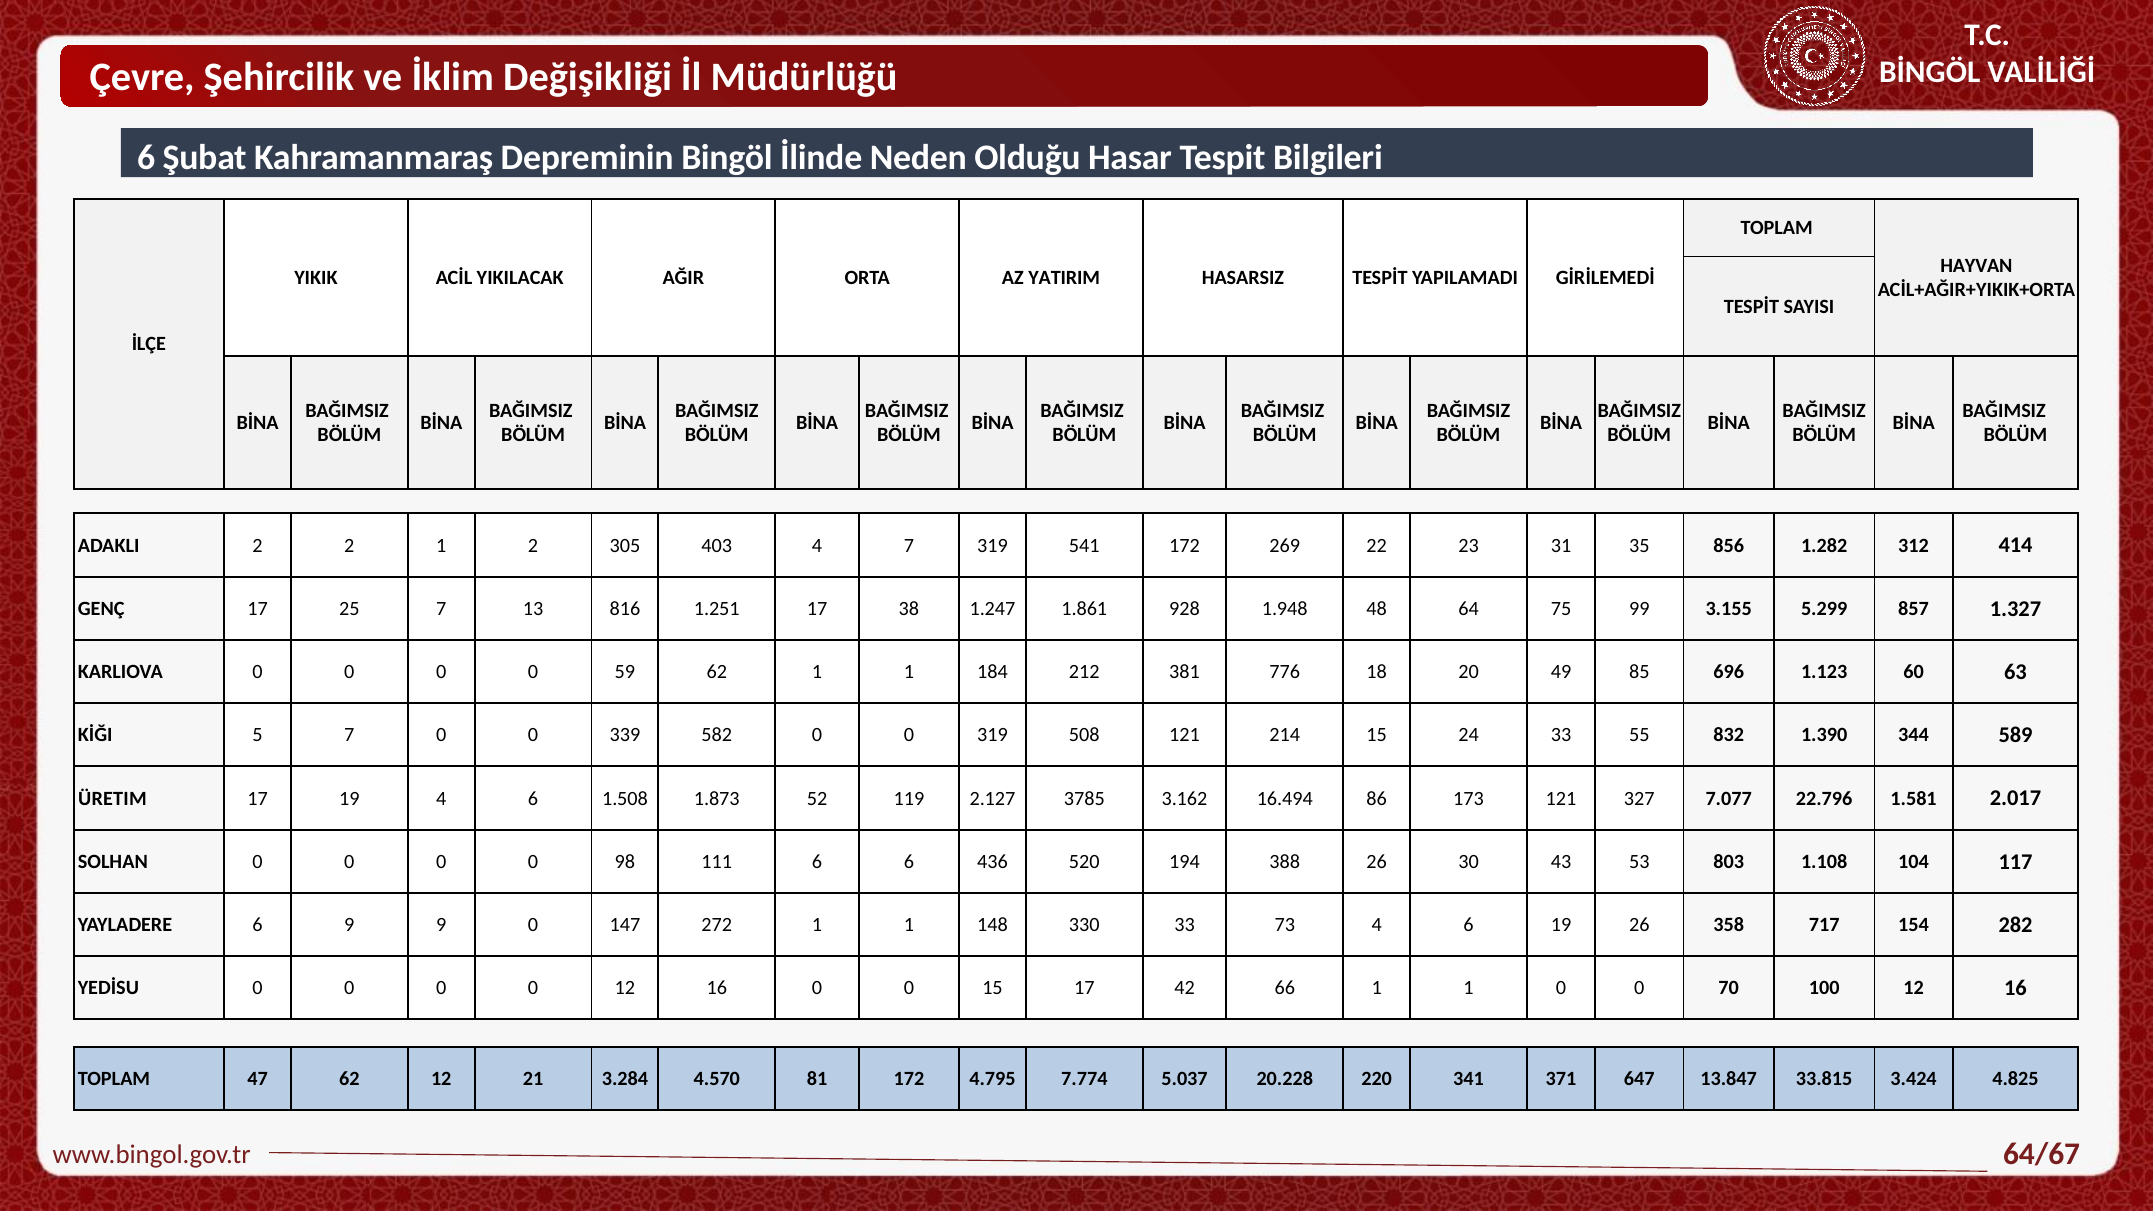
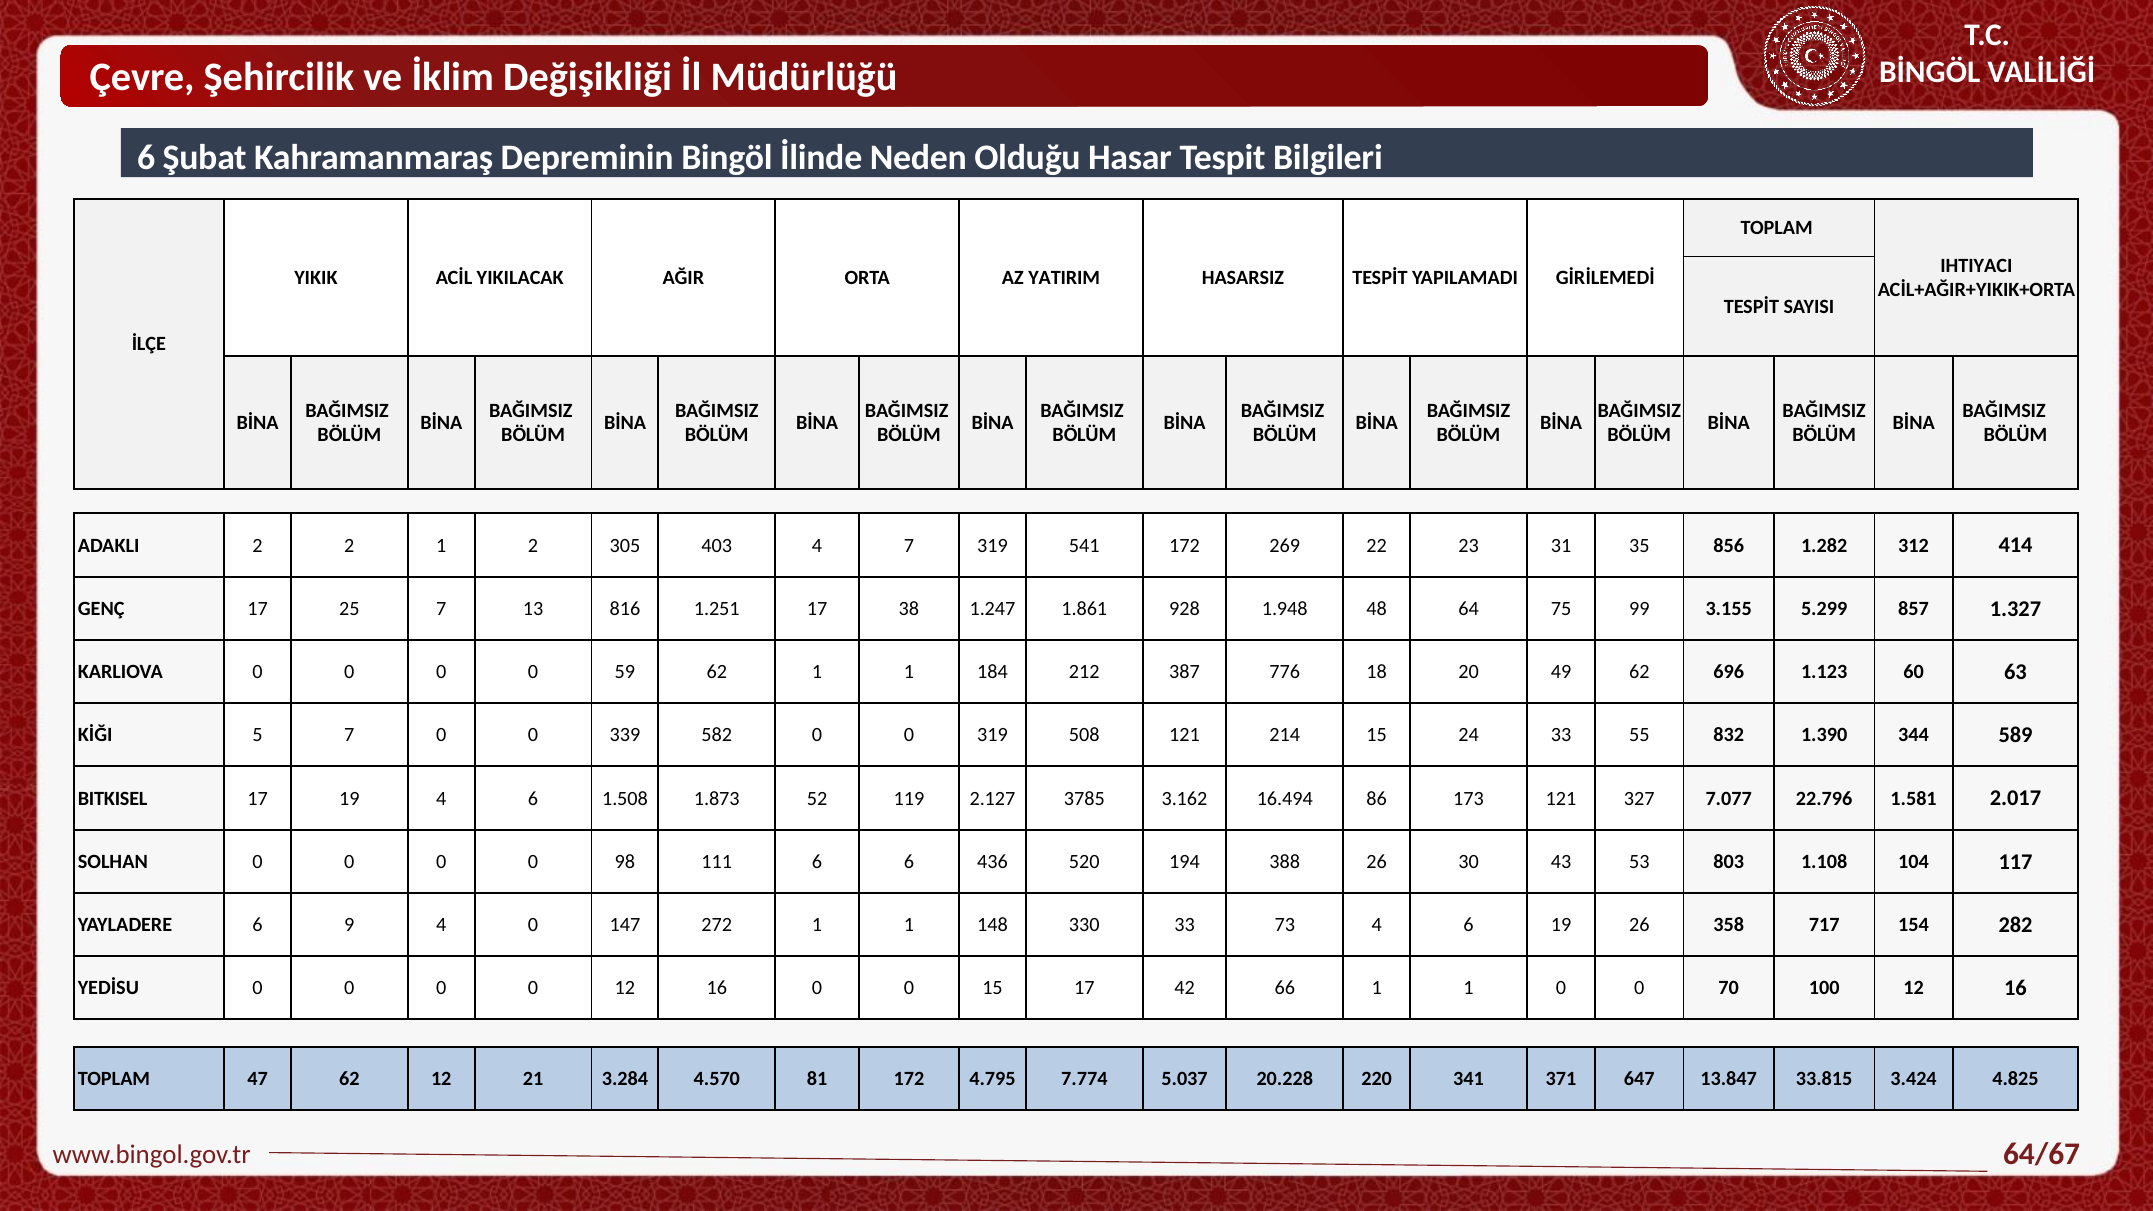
HAYVAN: HAYVAN -> IHTIYACI (1976, 266)
381: 381 -> 387 (1185, 672)
49 85: 85 -> 62 (1639, 672)
ÜRETIM: ÜRETIM -> BITKISEL (113, 798)
9 9: 9 -> 4 (441, 925)
